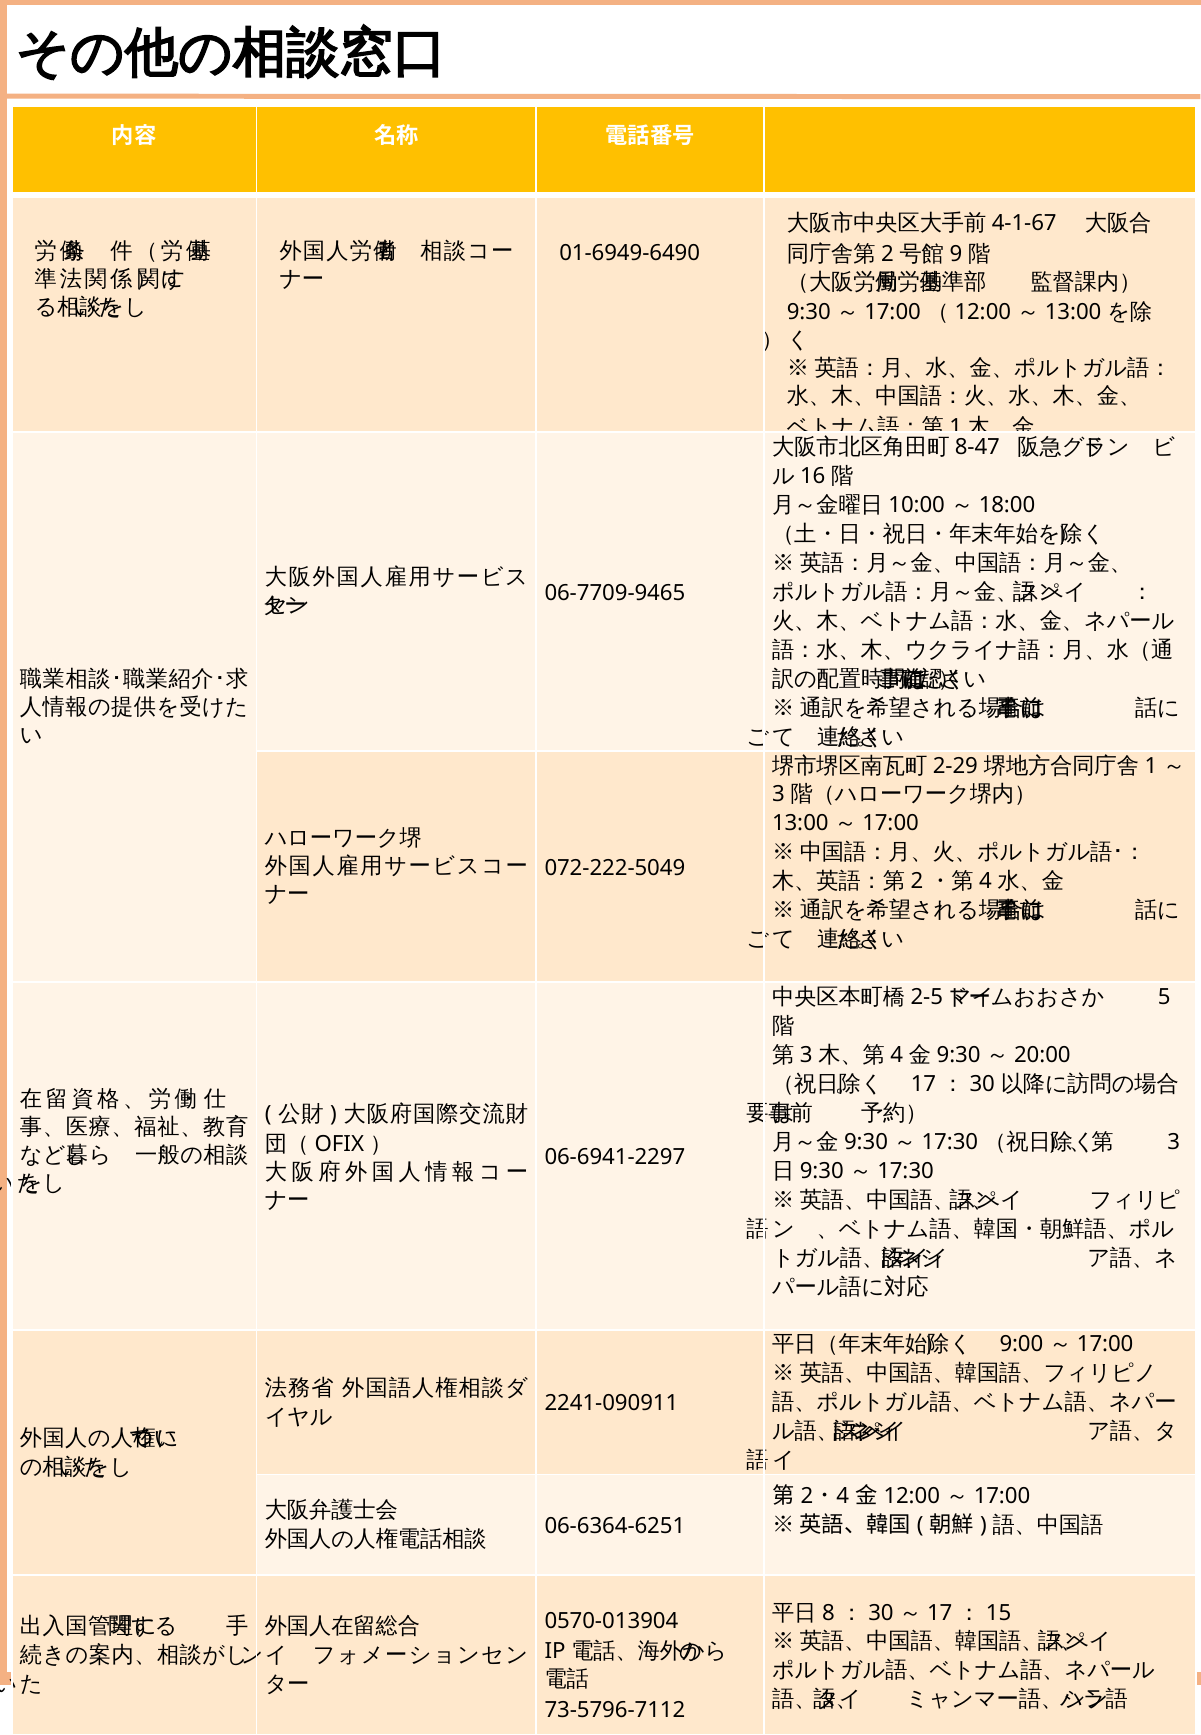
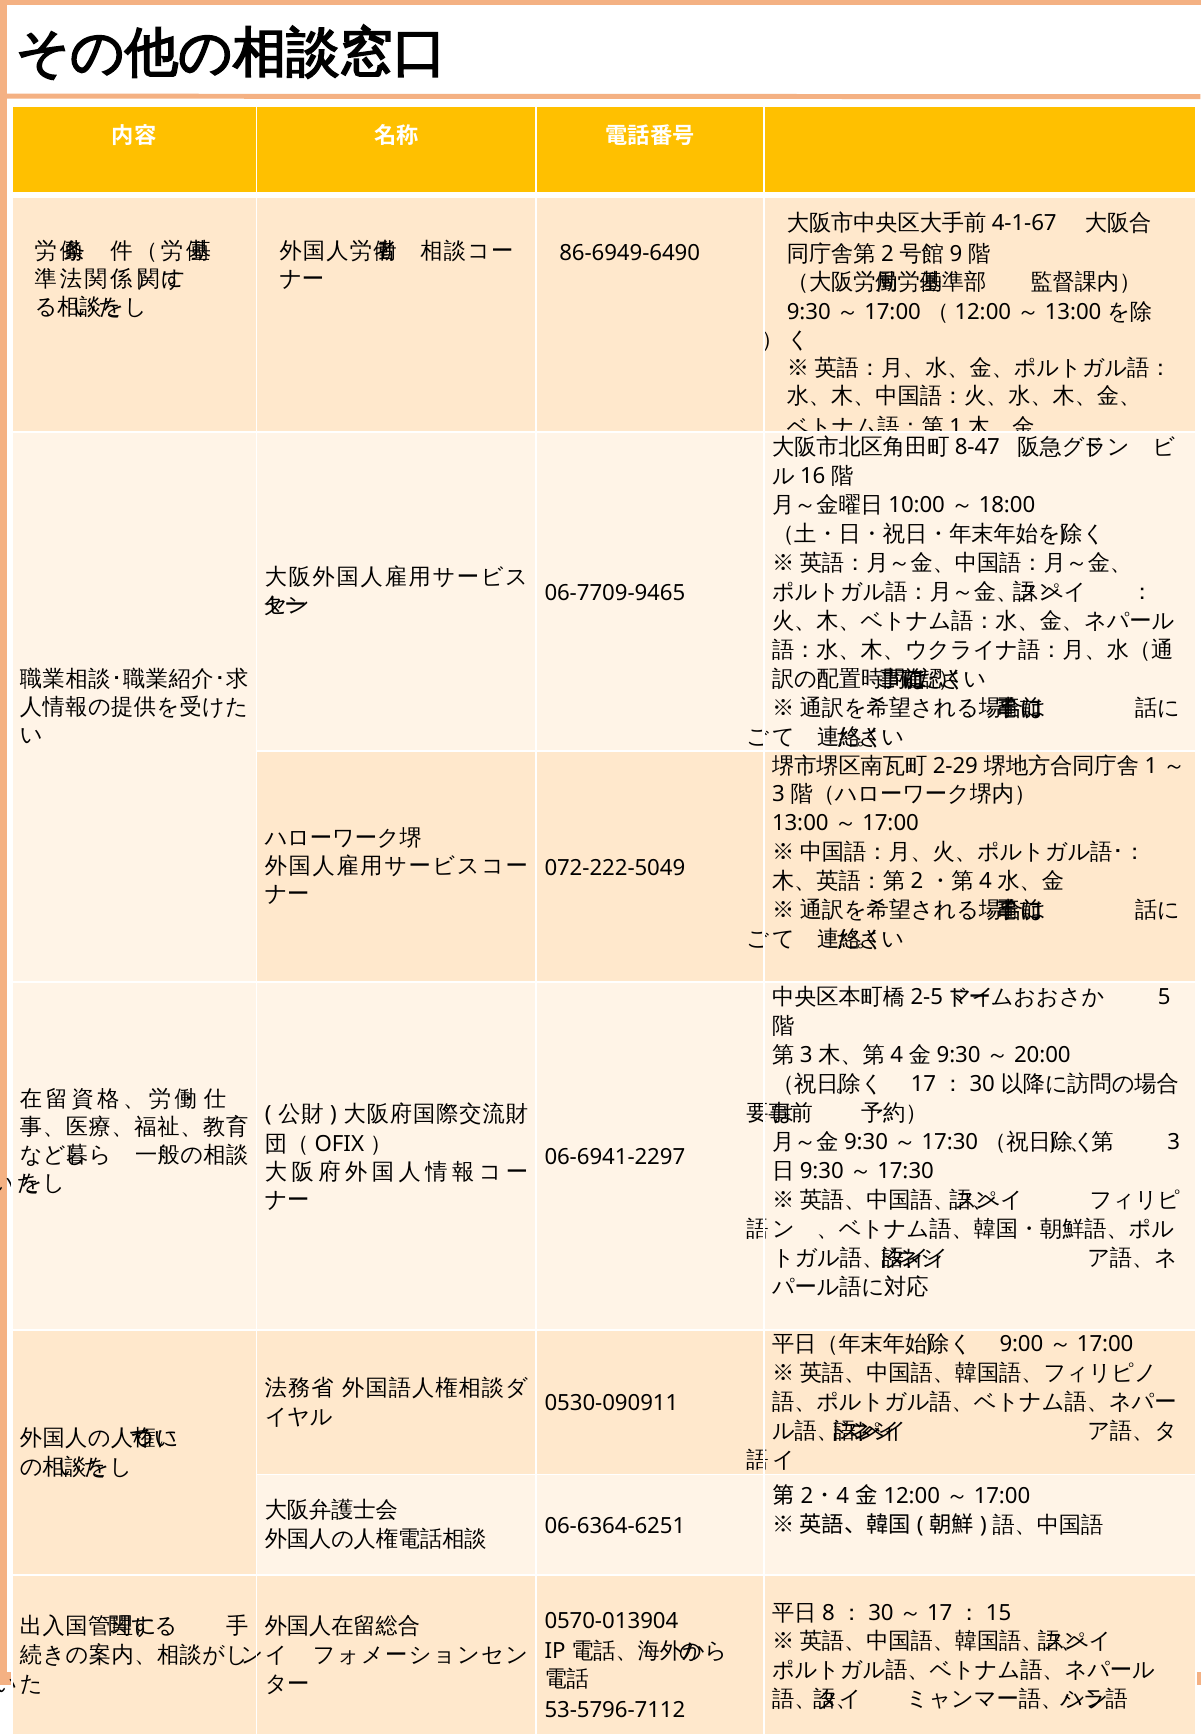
01-6949-6490: 01-6949-6490 -> 86-6949-6490 (630, 253)
2241-090911: 2241-090911 -> 0530-090911 (611, 1403)
73-5796-7112: 73-5796-7112 -> 53-5796-7112 (615, 1710)
